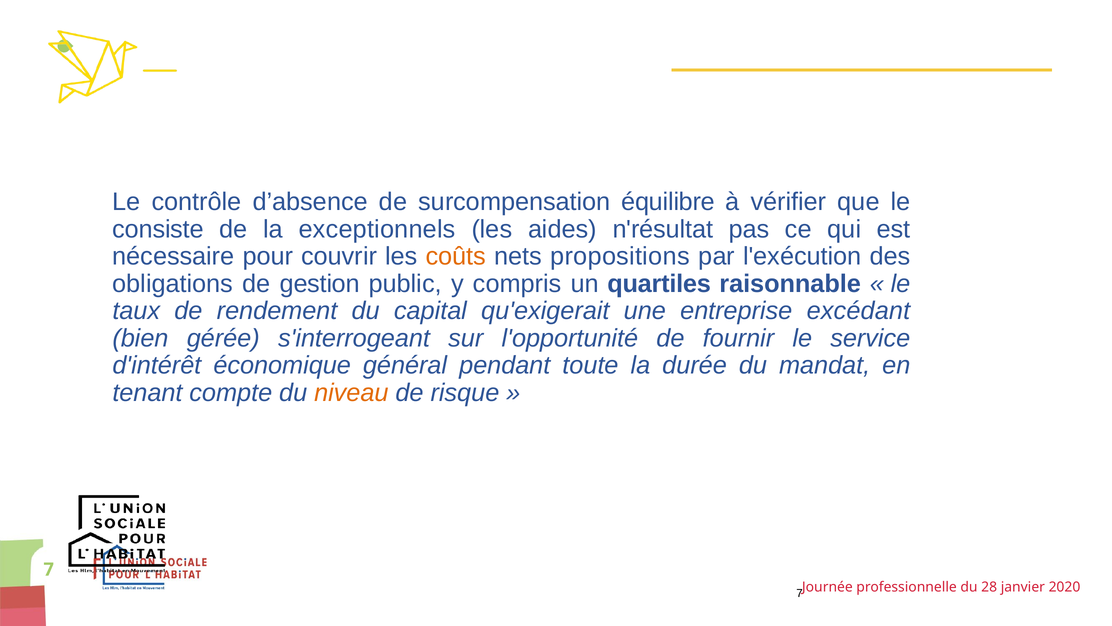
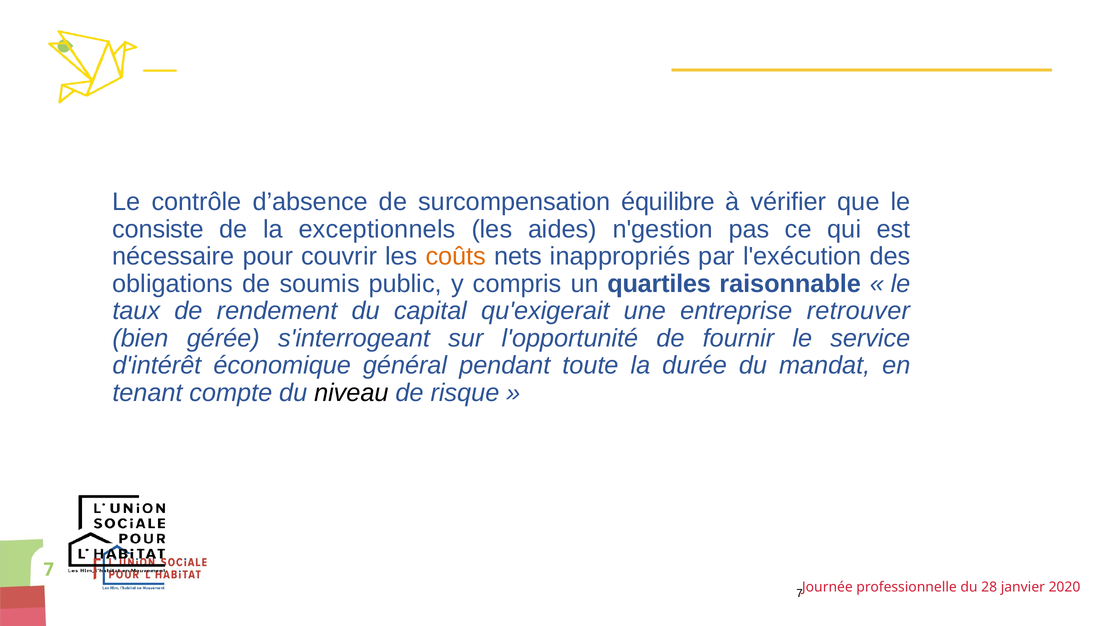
n'résultat: n'résultat -> n'gestion (663, 229)
propositions: propositions -> inappropriés (620, 256)
gestion: gestion -> soumis (320, 284)
excédant: excédant -> retrouver (858, 311)
niveau colour: orange -> black (351, 392)
